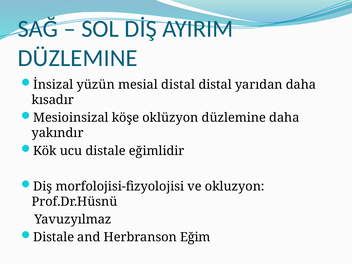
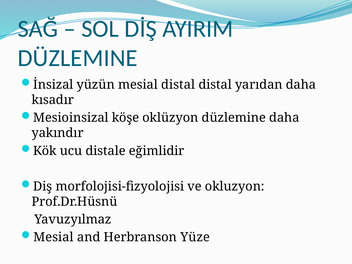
Distale: Distale -> Mesial (54, 237)
Eğim: Eğim -> Yüze (195, 237)
